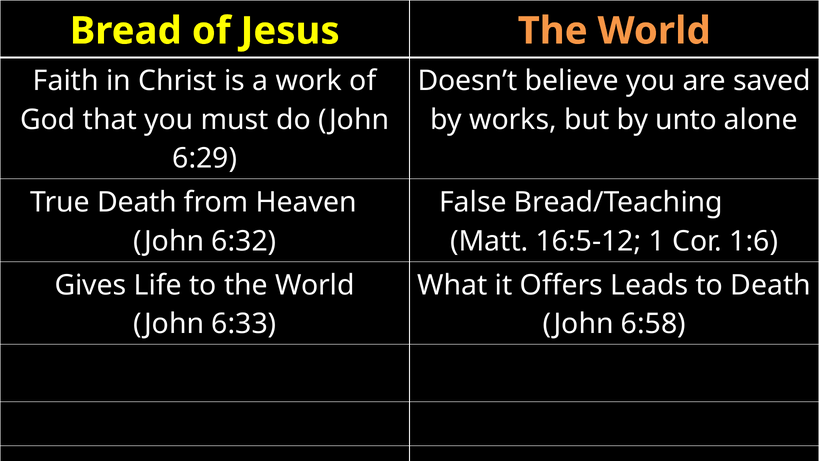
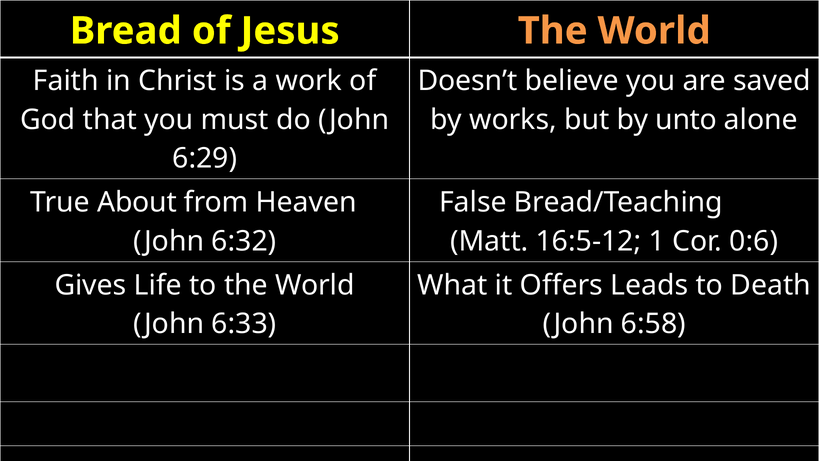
True Death: Death -> About (137, 202)
1:6: 1:6 -> 0:6 (754, 241)
